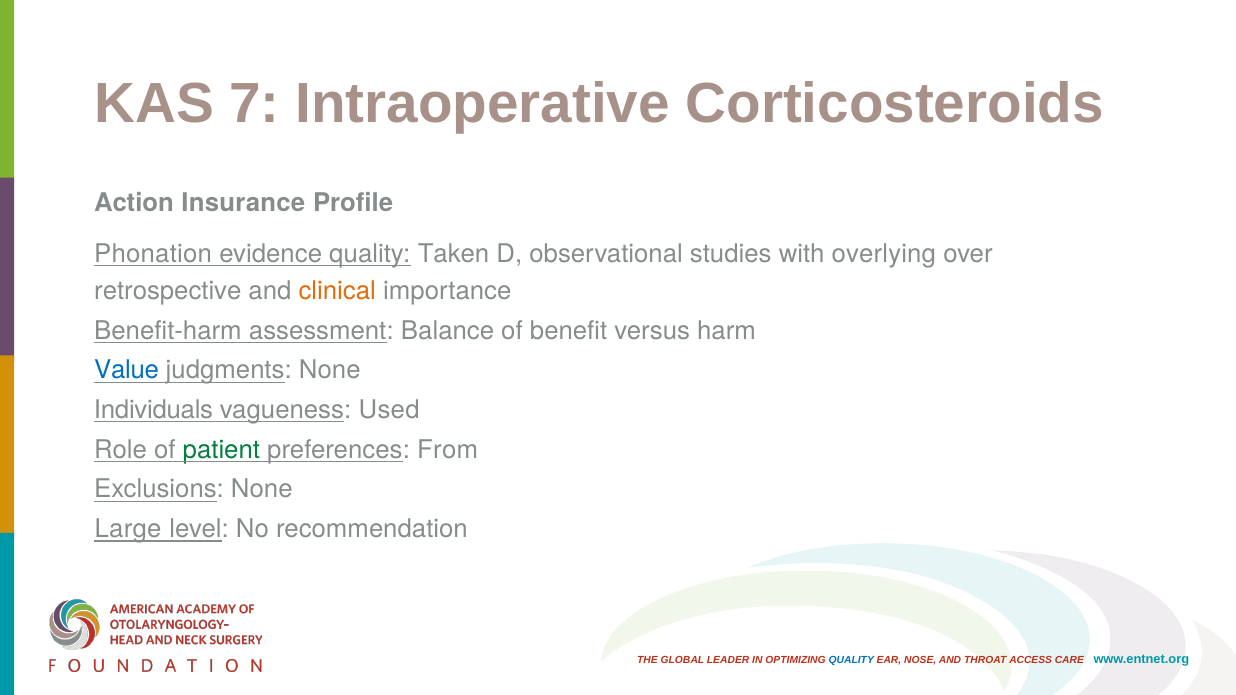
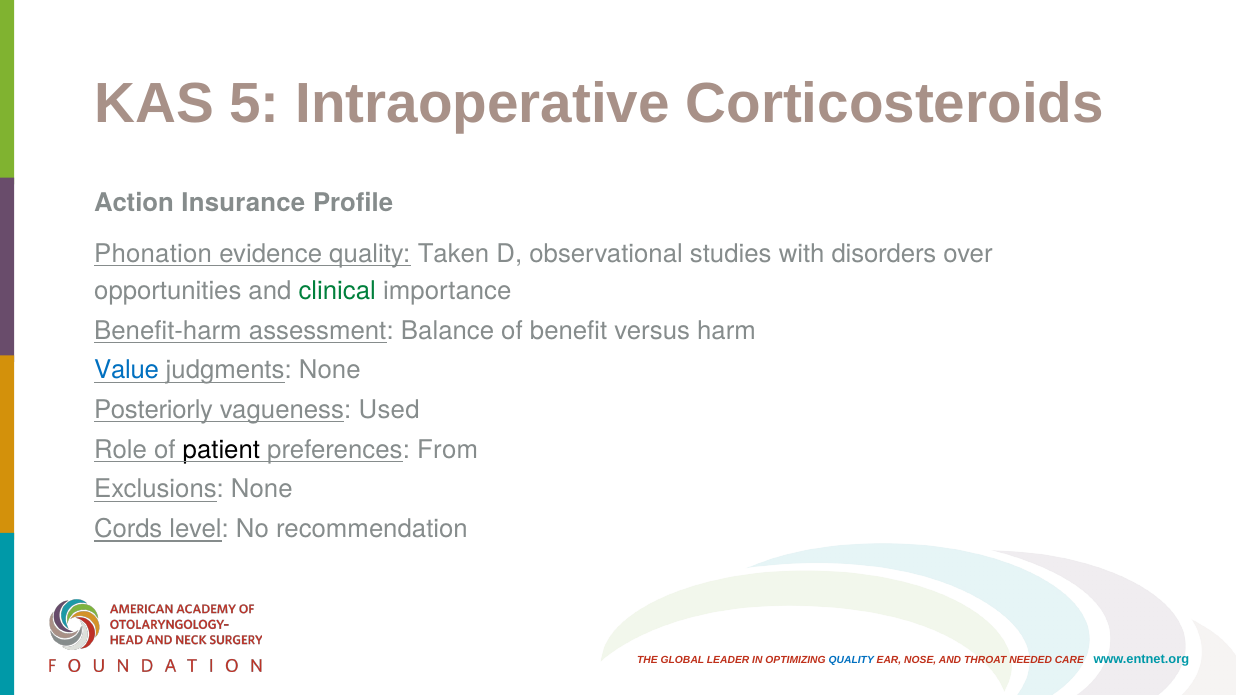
7: 7 -> 5 (255, 104)
overlying: overlying -> disorders (884, 254)
retrospective: retrospective -> opportunities (168, 291)
clinical colour: orange -> green (337, 291)
Individuals: Individuals -> Posteriorly (154, 410)
patient colour: green -> black (221, 450)
Large: Large -> Cords (128, 529)
ACCESS: ACCESS -> NEEDED (1031, 661)
